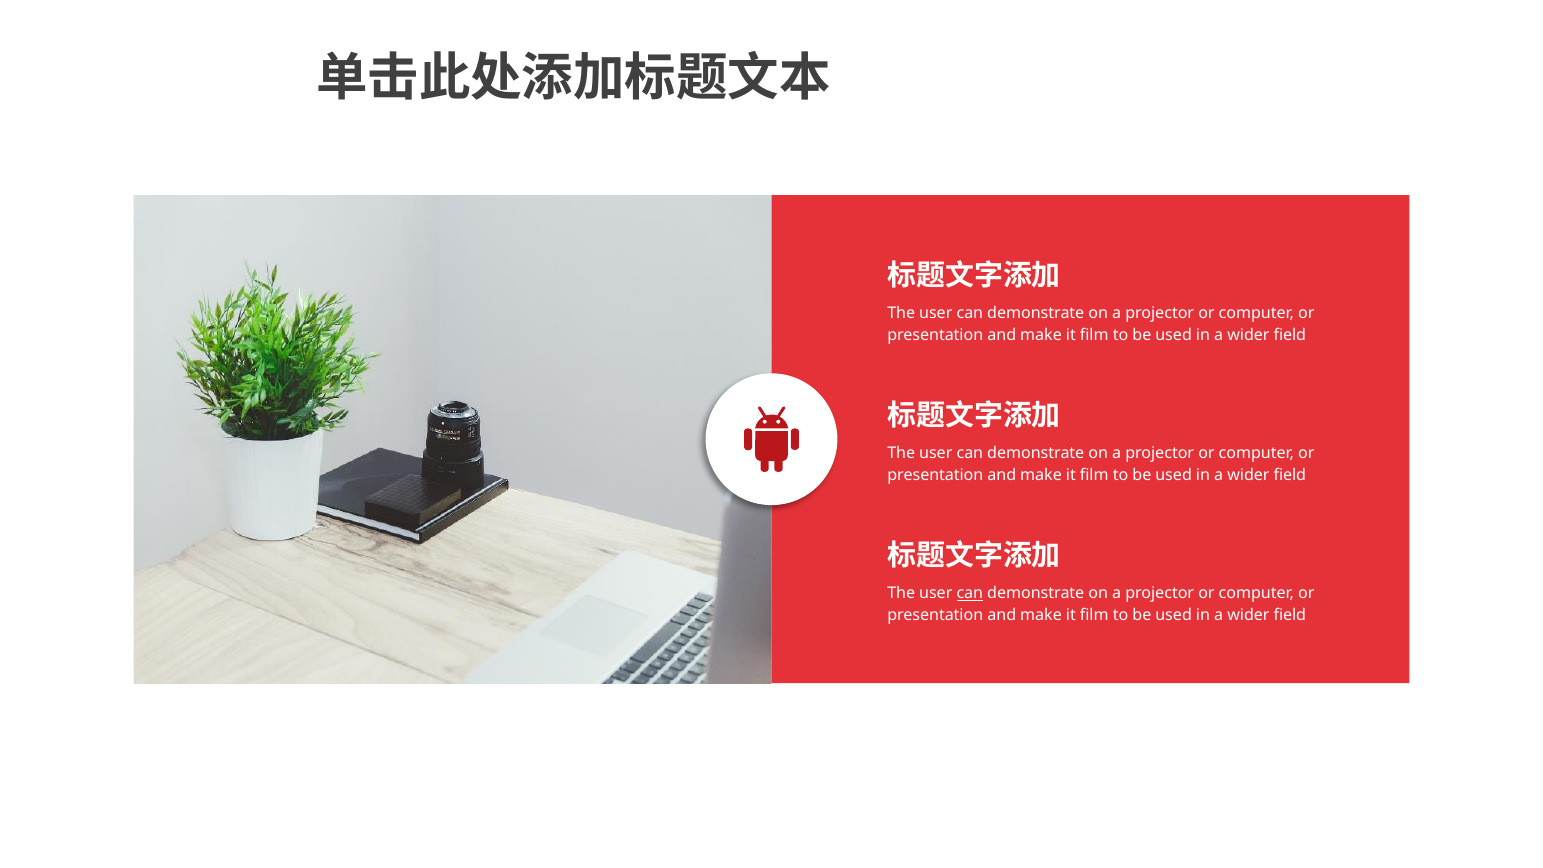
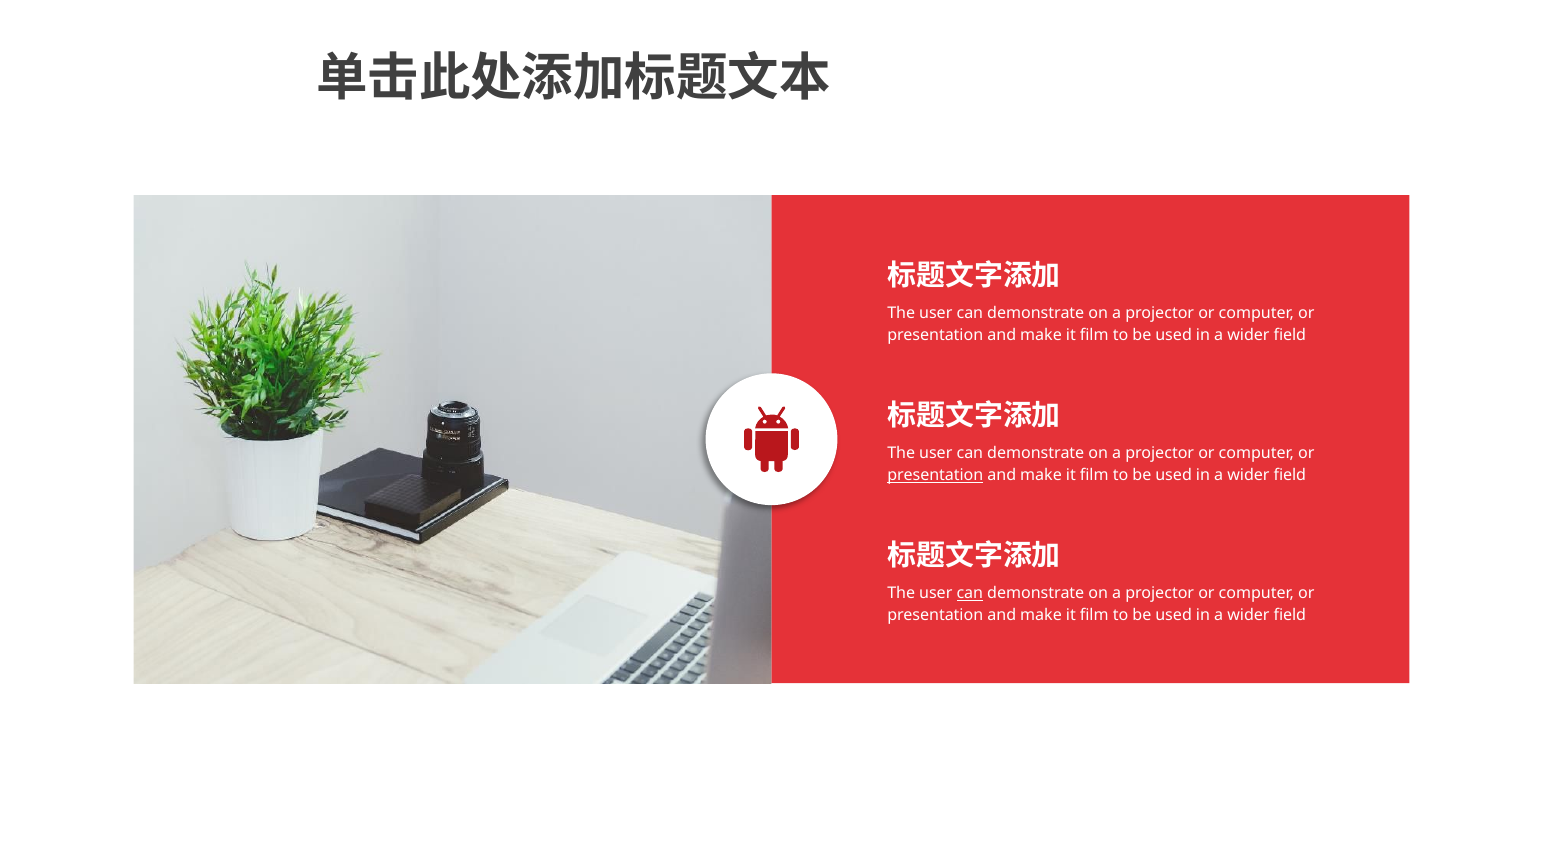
presentation underline: none -> present (935, 475)
